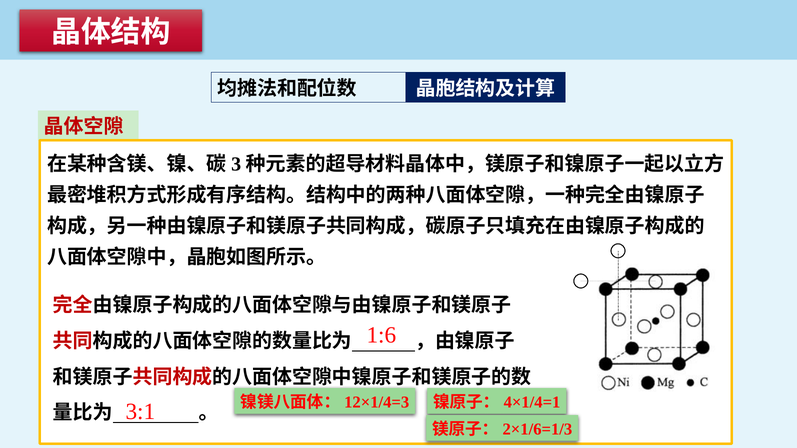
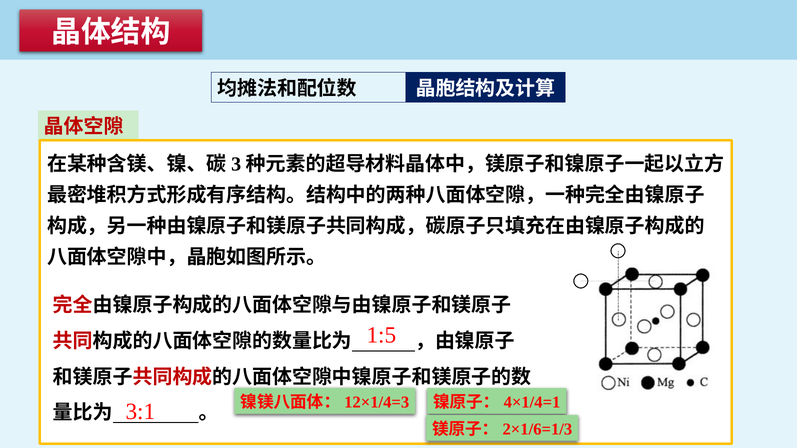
1:6: 1:6 -> 1:5 (382, 335)
